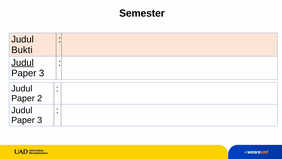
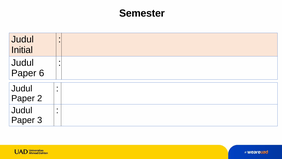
Bukti: Bukti -> Initial (22, 50)
Judul underline: present -> none (23, 63)
3: 3 -> 6 (42, 73)
